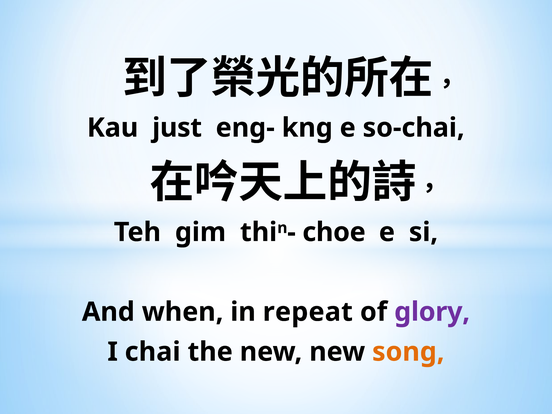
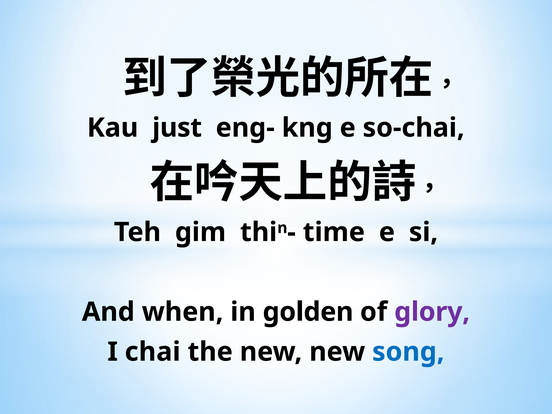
choe: choe -> time (334, 232)
repeat: repeat -> golden (308, 312)
song colour: orange -> blue (408, 352)
